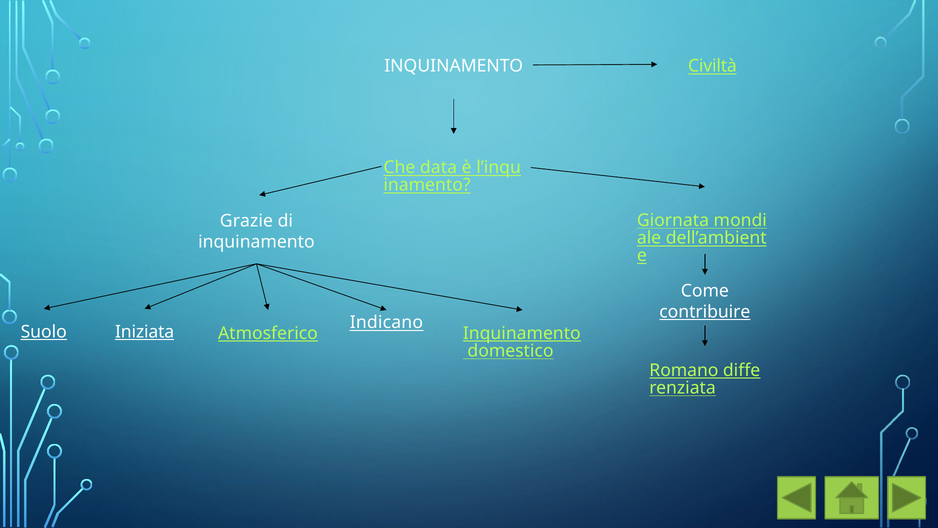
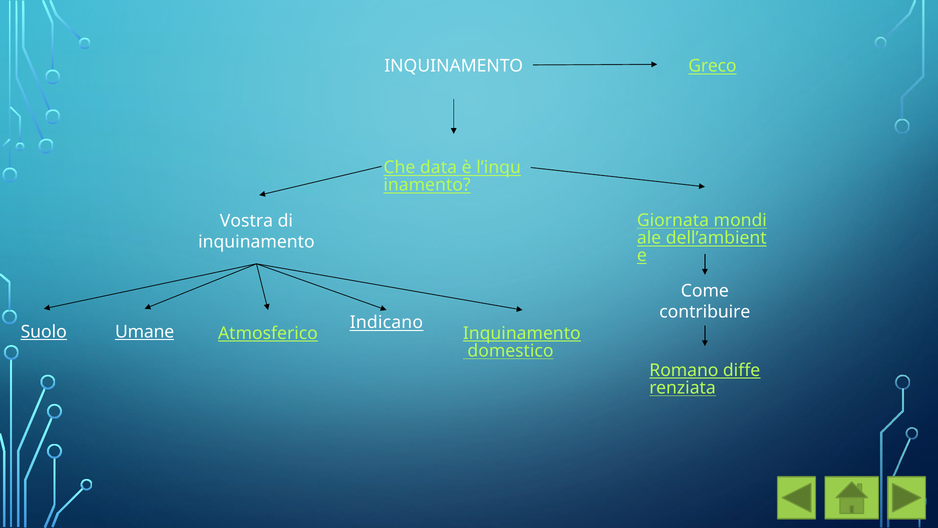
Civiltà: Civiltà -> Greco (712, 66)
Grazie: Grazie -> Vostra (246, 221)
contribuire underline: present -> none (705, 312)
Iniziata: Iniziata -> Umane (145, 331)
